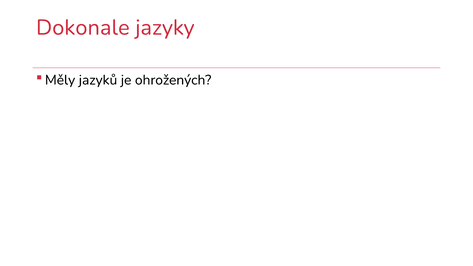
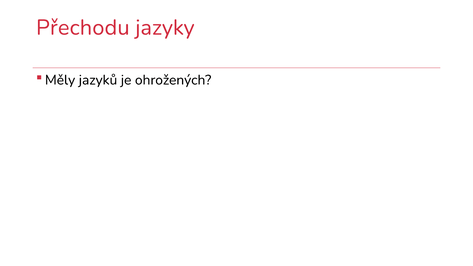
Dokonale: Dokonale -> Přechodu (83, 28)
